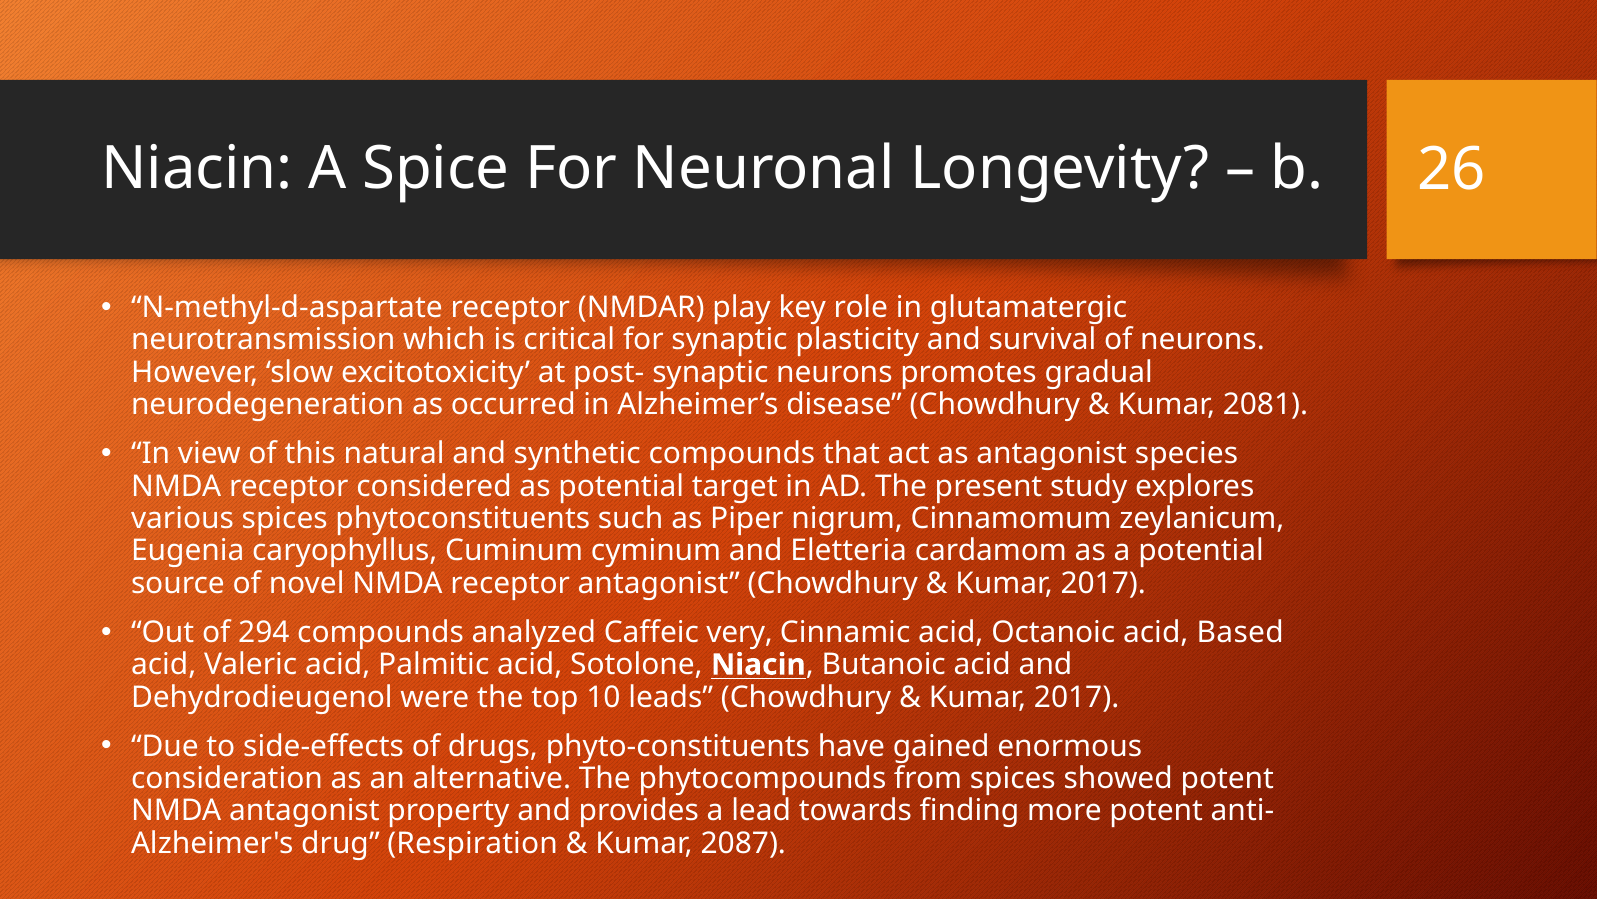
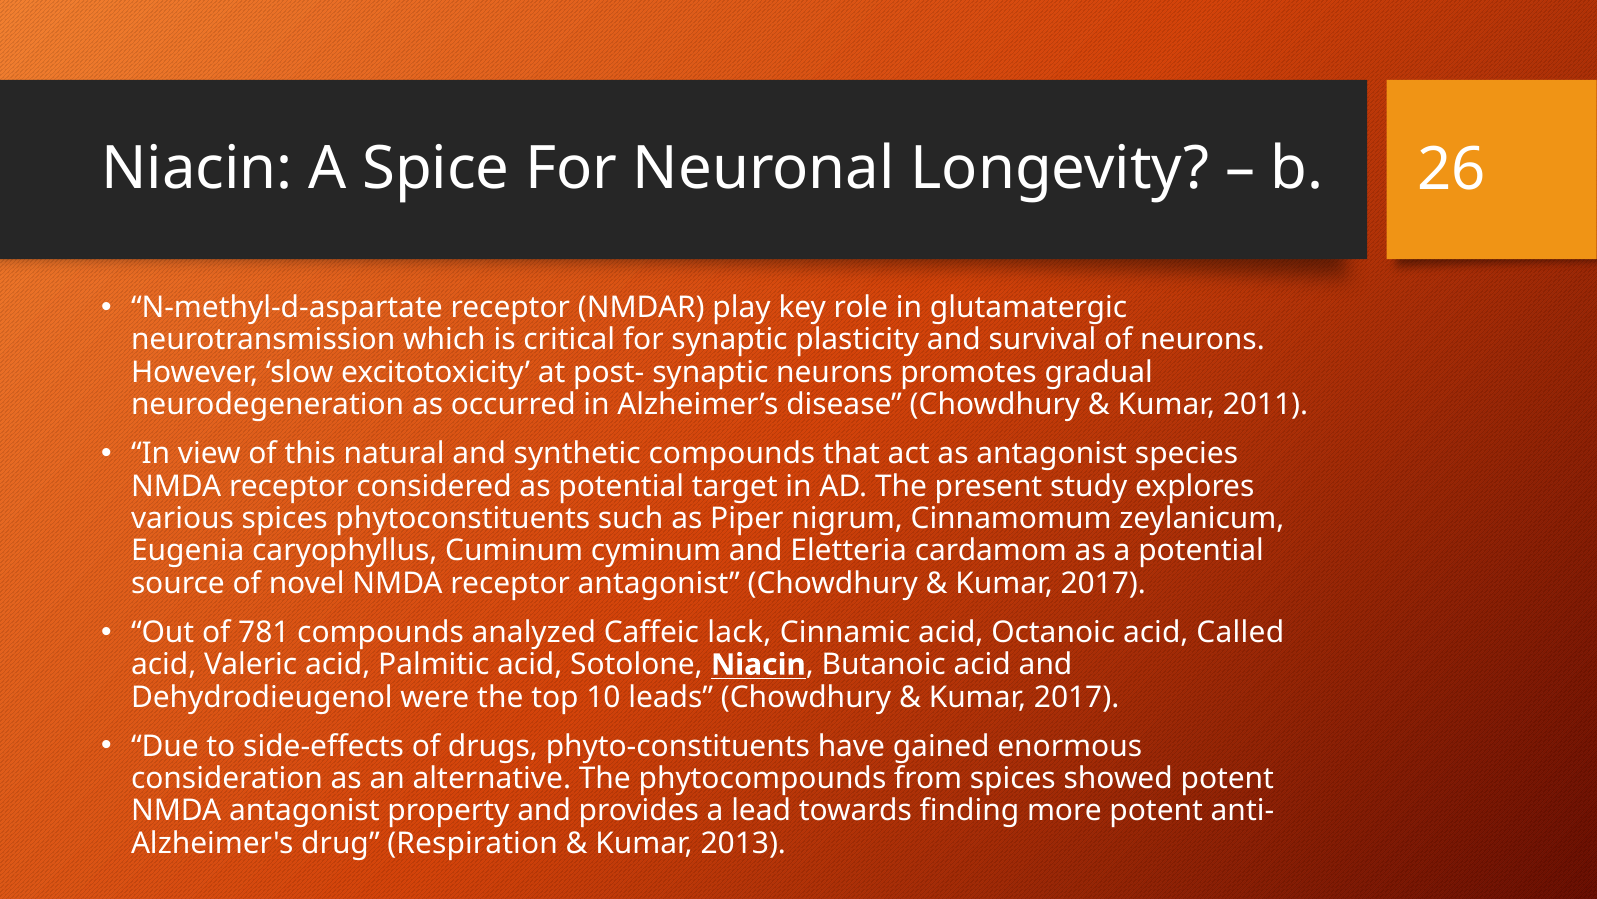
2081: 2081 -> 2011 (1265, 405)
294: 294 -> 781 (264, 632)
very: very -> lack (739, 632)
Based: Based -> Called (1240, 632)
2087: 2087 -> 2013 (743, 843)
